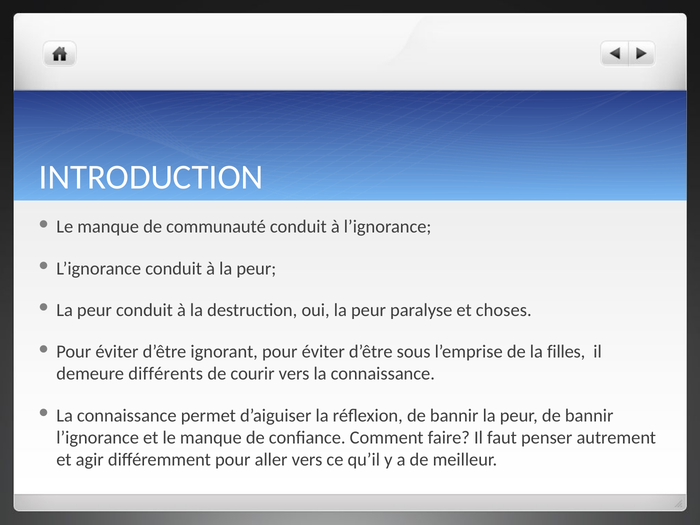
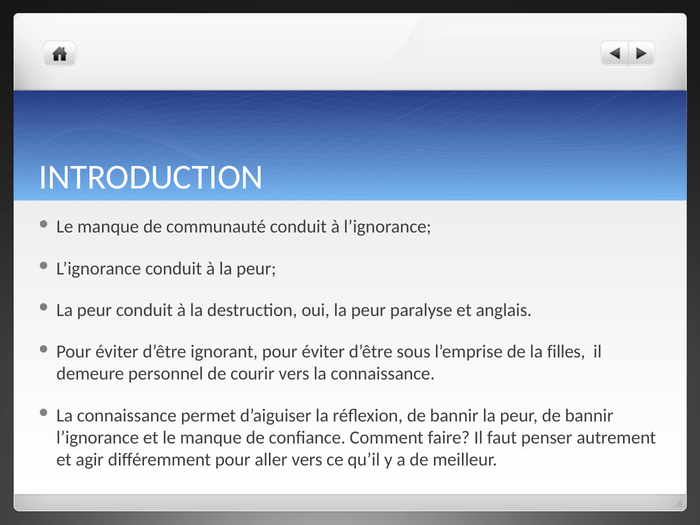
choses: choses -> anglais (504, 310)
différents: différents -> personnel (166, 374)
